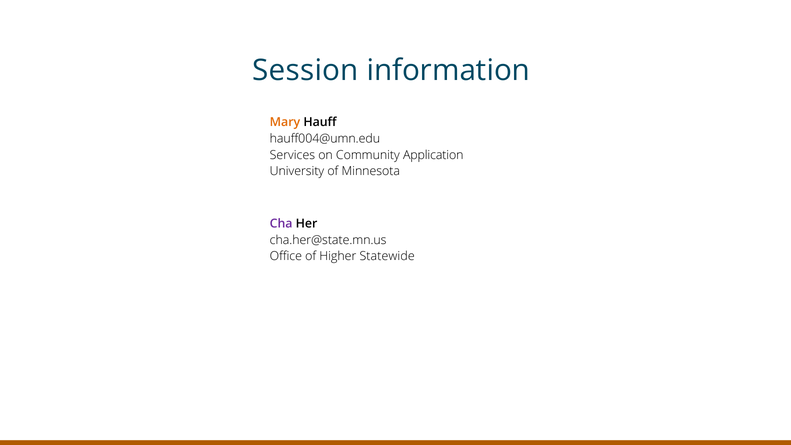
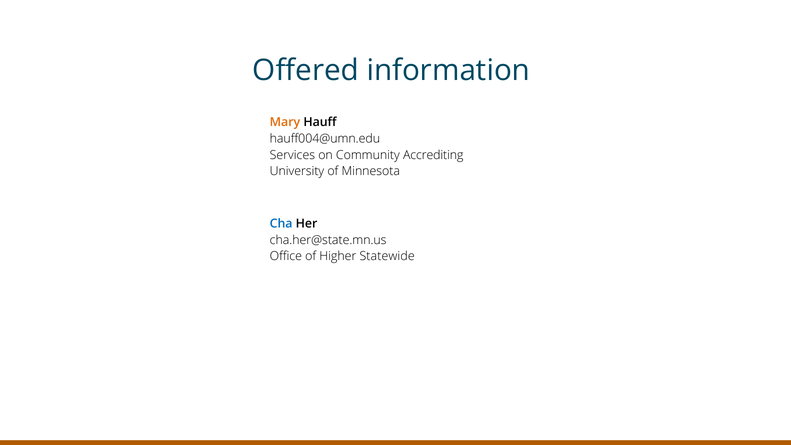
Session: Session -> Offered (306, 71)
Application: Application -> Accrediting (433, 155)
Cha colour: purple -> blue (281, 224)
